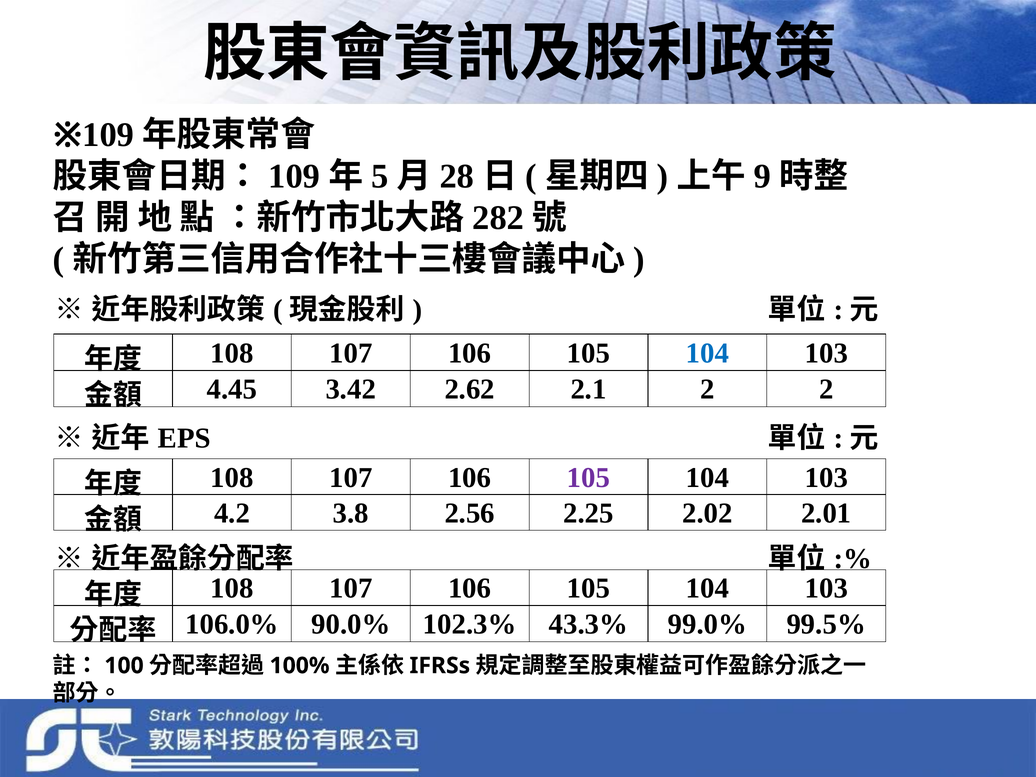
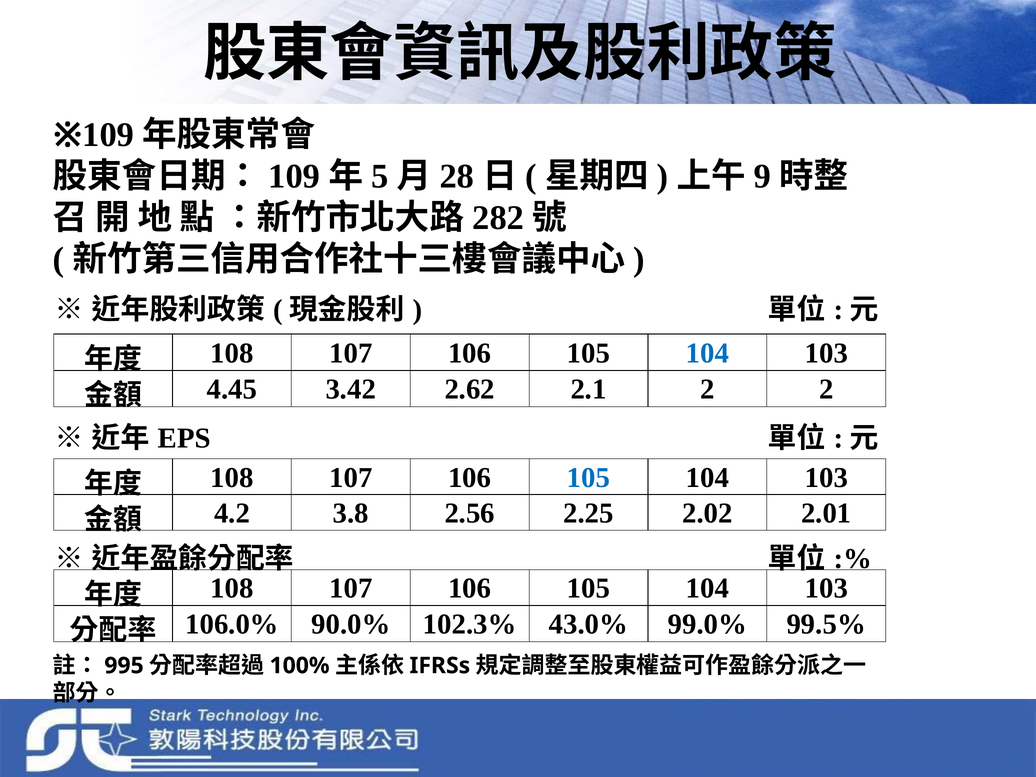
105 colour: purple -> blue (589, 477)
43.3%: 43.3% -> 43.0% (589, 624)
100: 100 -> 995 (124, 666)
